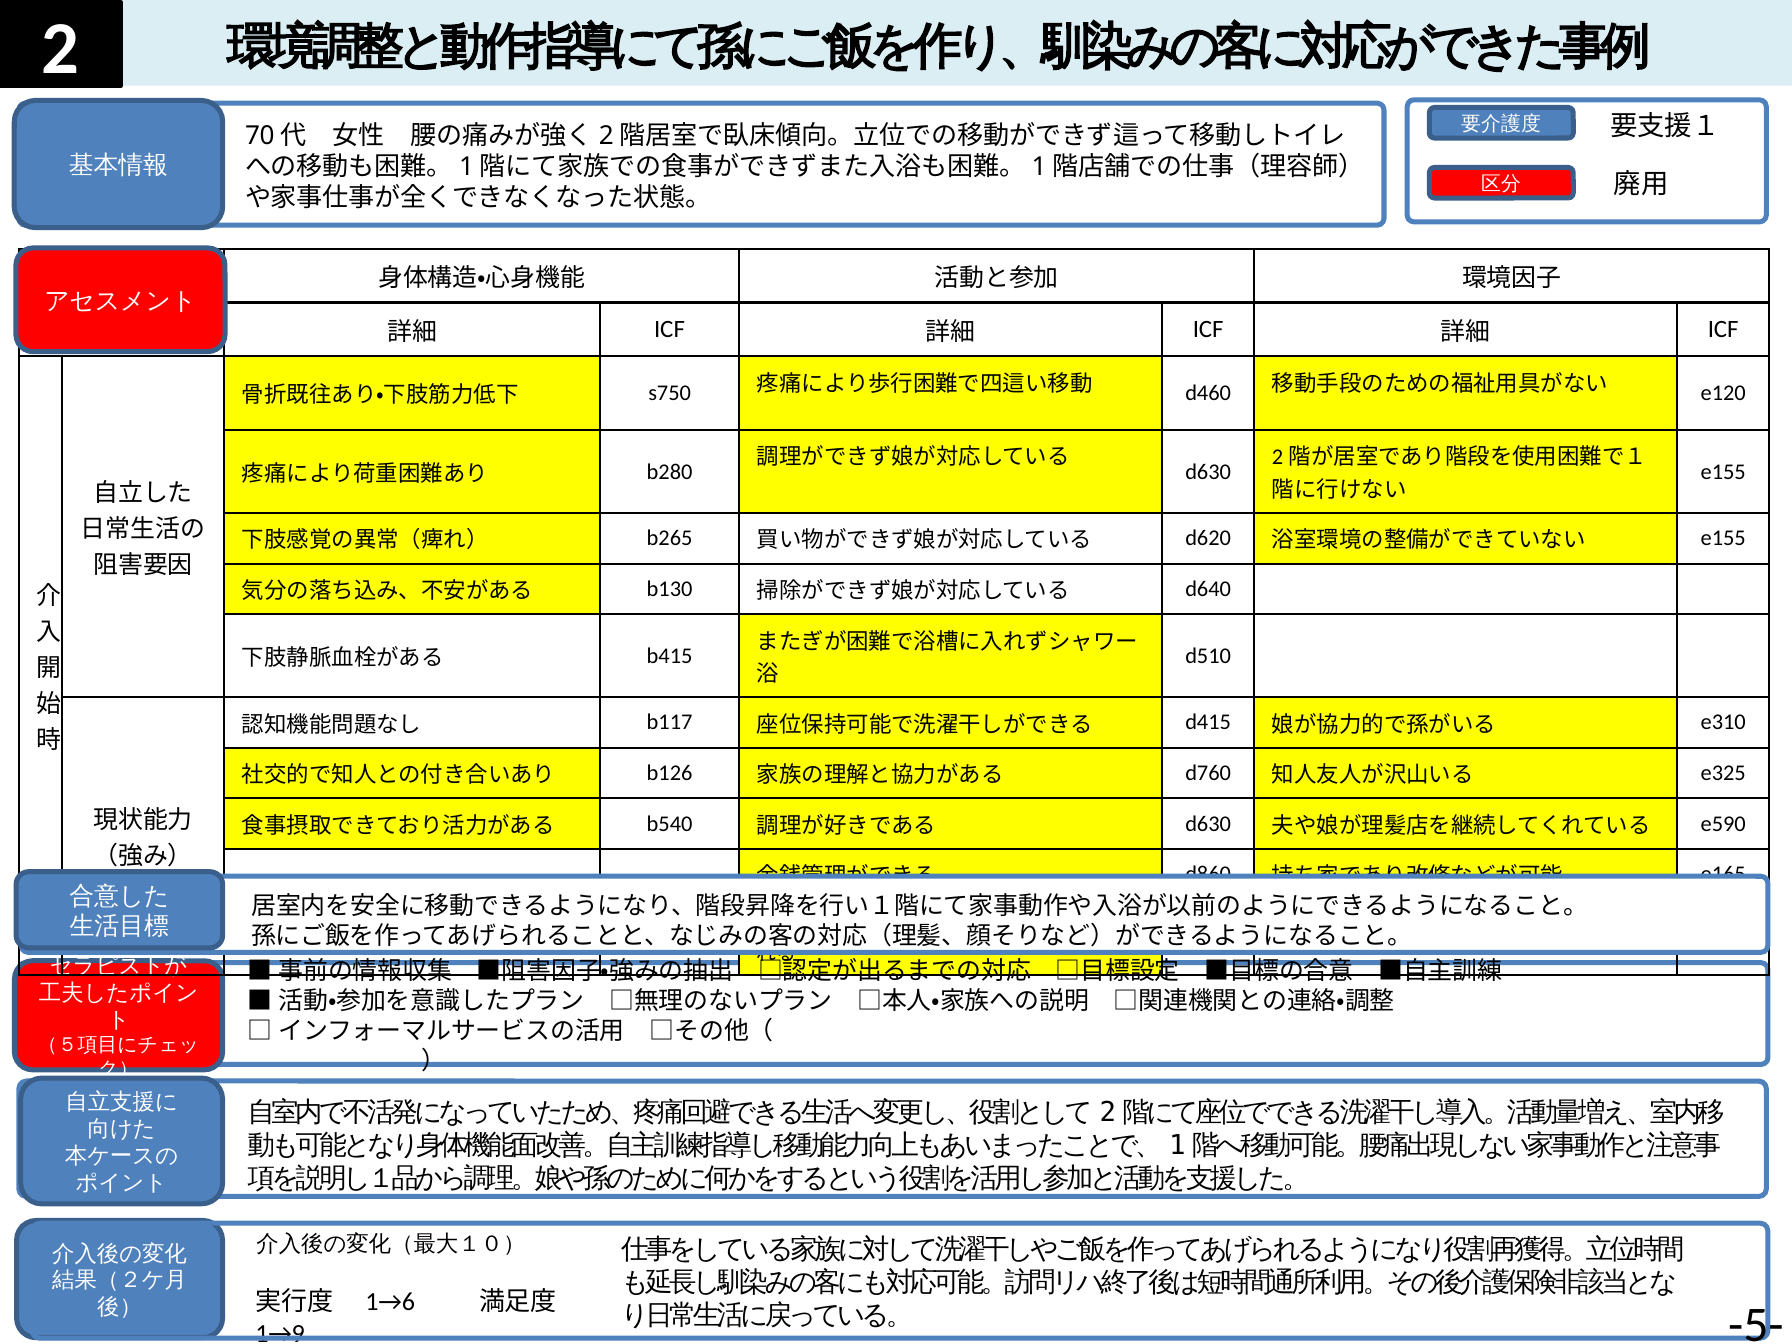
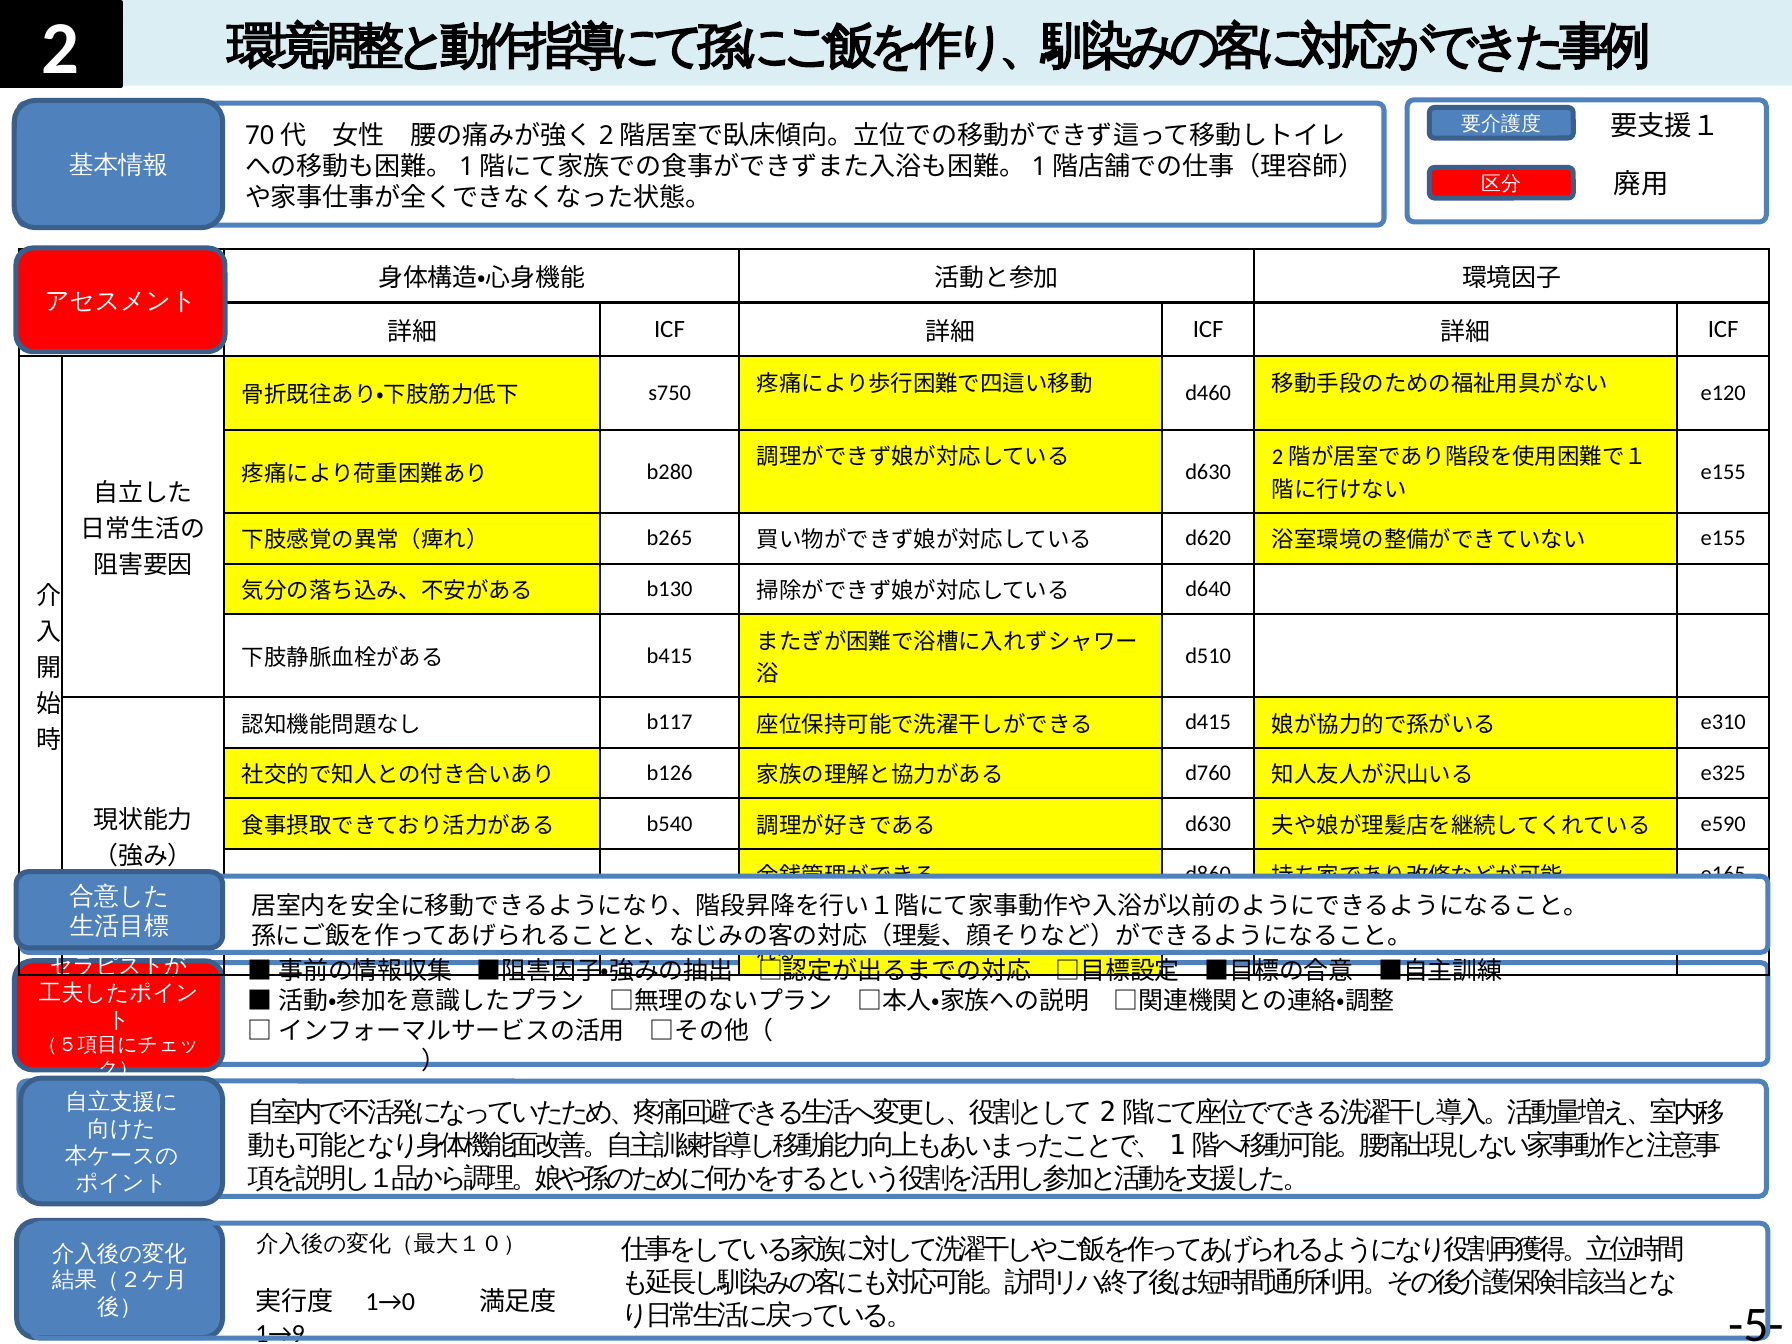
1→6: 1→6 -> 1→0 (390, 1302)
